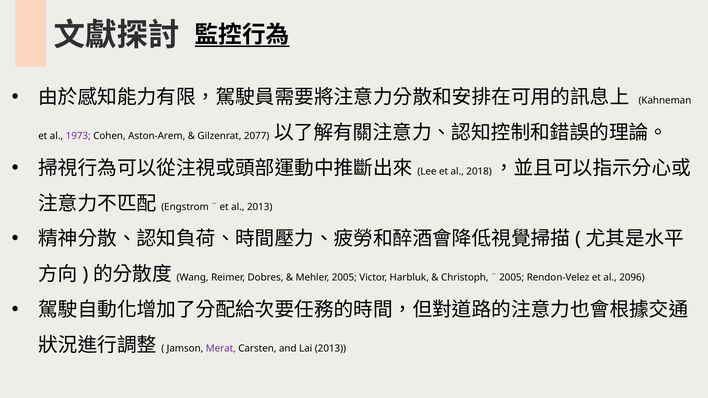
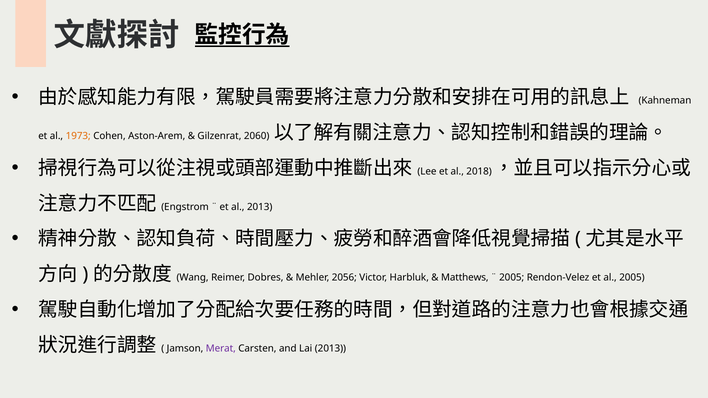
1973 colour: purple -> orange (78, 136)
2077: 2077 -> 2060 (257, 136)
Mehler 2005: 2005 -> 2056 (344, 278)
Christoph: Christoph -> Matthews (465, 278)
al 2096: 2096 -> 2005 (632, 278)
